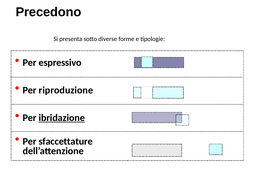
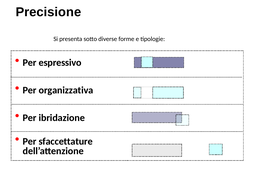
Precedono: Precedono -> Precisione (48, 12)
riproduzione: riproduzione -> organizzativa (66, 90)
ibridazione underline: present -> none (62, 118)
